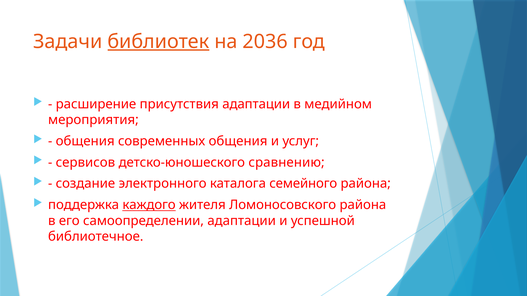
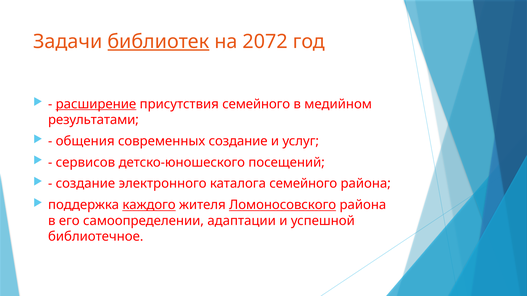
2036: 2036 -> 2072 (265, 42)
расширение underline: none -> present (96, 104)
присутствия адаптации: адаптации -> семейного (256, 104)
мероприятия: мероприятия -> результатами (93, 120)
современных общения: общения -> создание (238, 141)
сравнению: сравнению -> посещений (287, 163)
Ломоносовского underline: none -> present (283, 205)
